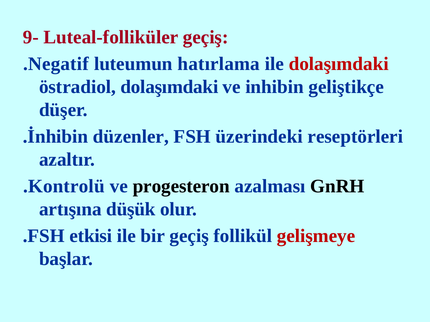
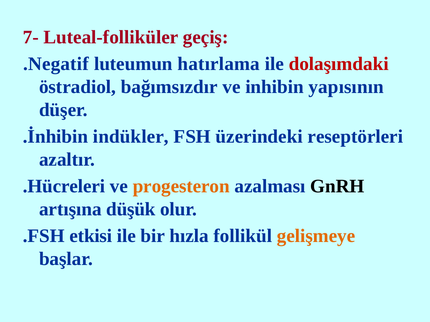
9-: 9- -> 7- (31, 37)
östradiol dolaşımdaki: dolaşımdaki -> bağımsızdır (169, 87)
geliştikçe: geliştikçe -> yapısının (346, 87)
düzenler: düzenler -> indükler (131, 137)
.Kontrolü: .Kontrolü -> .Hücreleri (64, 186)
progesteron colour: black -> orange (181, 186)
bir geçiş: geçiş -> hızla (189, 236)
gelişmeye colour: red -> orange (316, 236)
